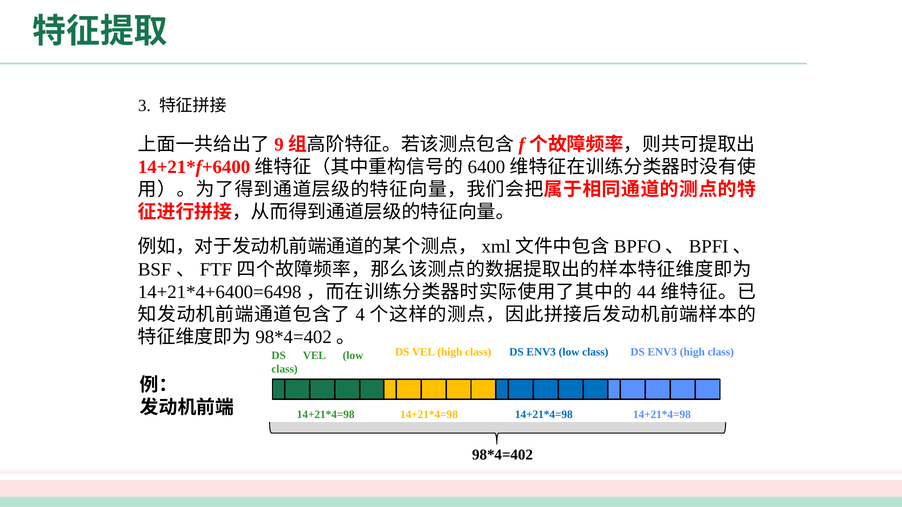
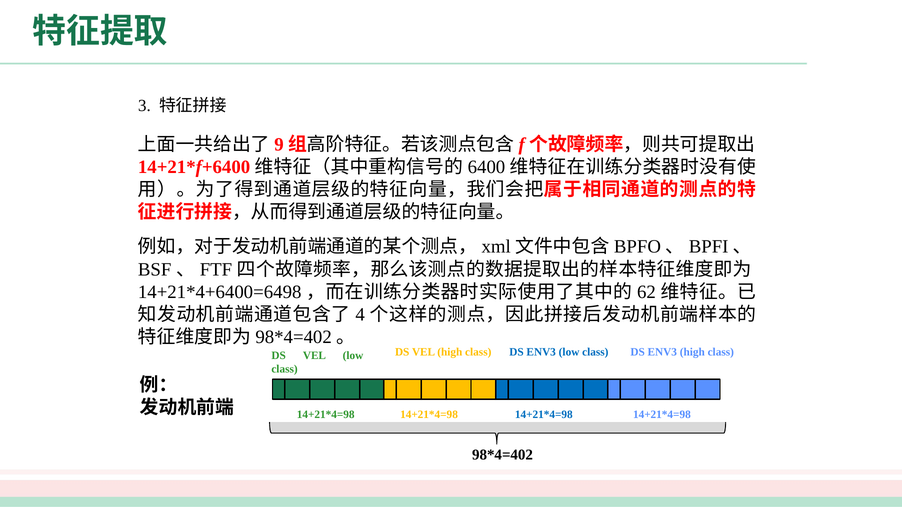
44: 44 -> 62 (646, 292)
